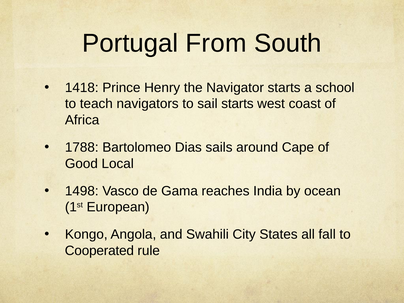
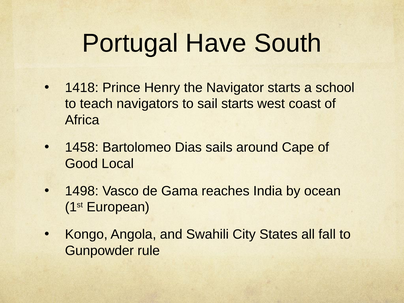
From: From -> Have (216, 43)
1788: 1788 -> 1458 (82, 147)
Cooperated: Cooperated -> Gunpowder (99, 251)
